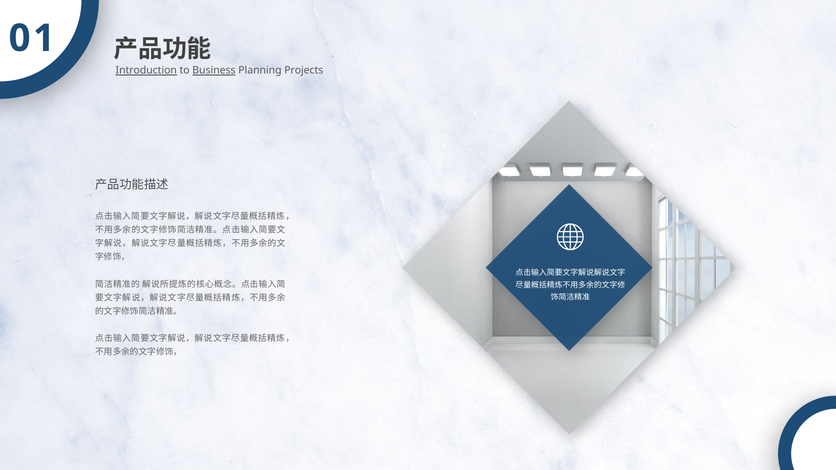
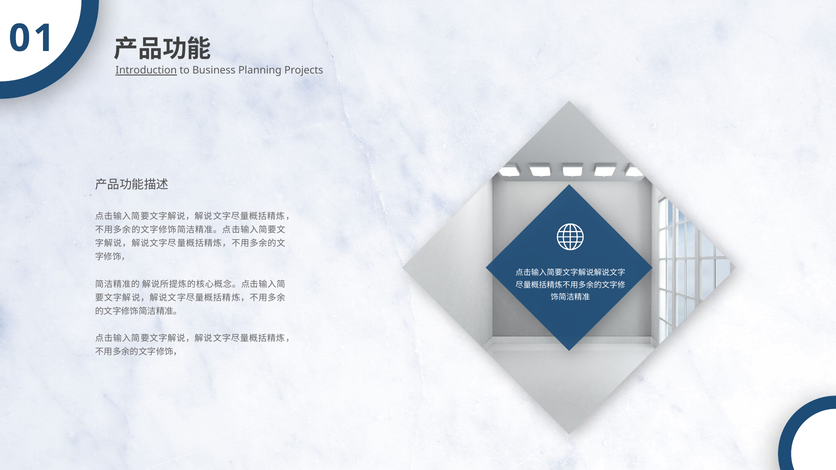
Business underline: present -> none (214, 71)
